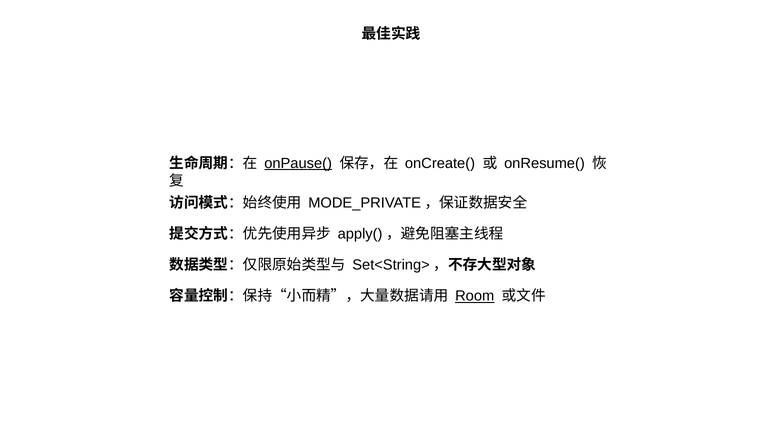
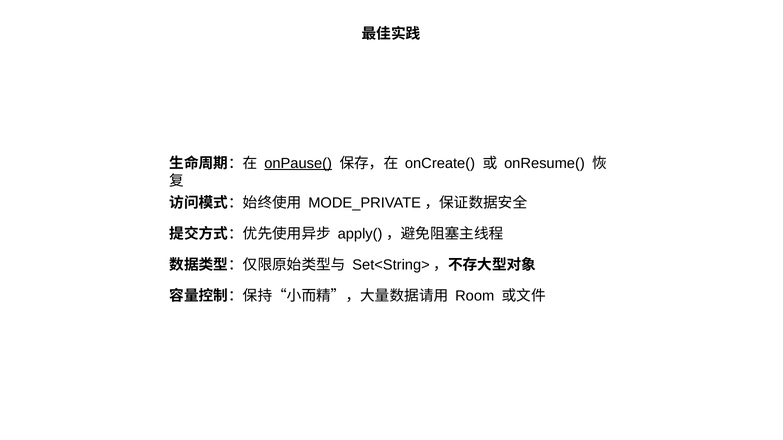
Room underline: present -> none (475, 296)
